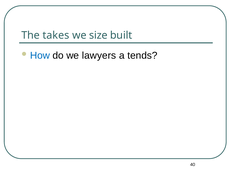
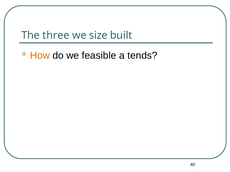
takes: takes -> three (56, 35)
How colour: blue -> orange (40, 56)
lawyers: lawyers -> feasible (99, 56)
